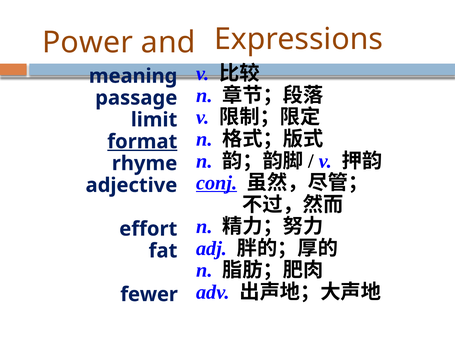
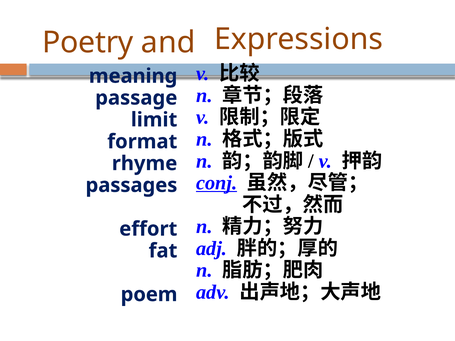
Power: Power -> Poetry (88, 43)
format underline: present -> none (142, 142)
adjective: adjective -> passages (131, 185)
fewer: fewer -> poem (149, 295)
